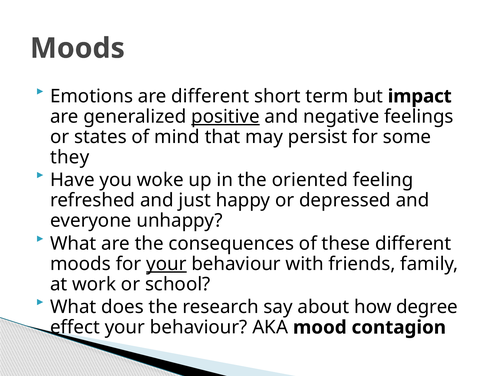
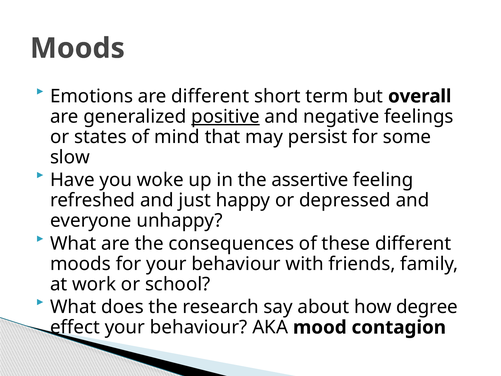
impact: impact -> overall (420, 96)
they: they -> slow (70, 157)
oriented: oriented -> assertive (310, 180)
your underline: present -> none (166, 264)
